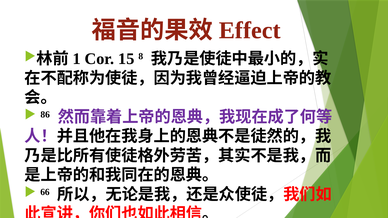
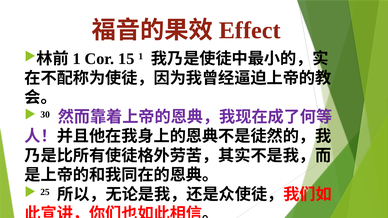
15 8: 8 -> 1 (141, 56)
86: 86 -> 30 (45, 115)
66: 66 -> 25 (45, 192)
